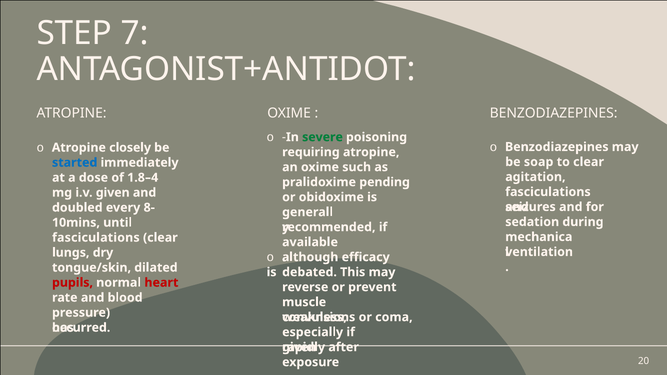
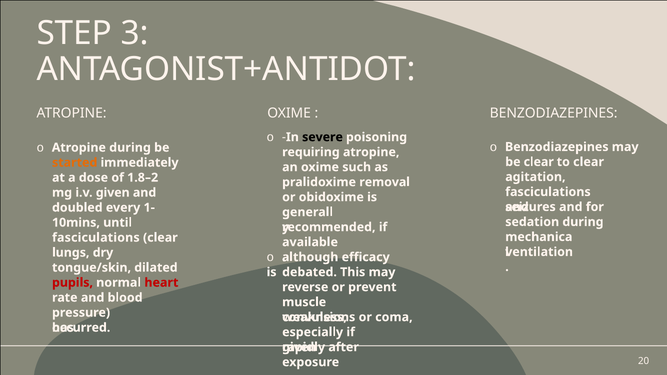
7: 7 -> 3 (135, 33)
severe colour: green -> black (322, 137)
Atropine closely: closely -> during (130, 148)
be soap: soap -> clear (539, 162)
started colour: blue -> orange (75, 163)
1.8–4: 1.8–4 -> 1.8–2 (143, 178)
pending: pending -> removal (385, 182)
8-: 8- -> 1- (149, 208)
